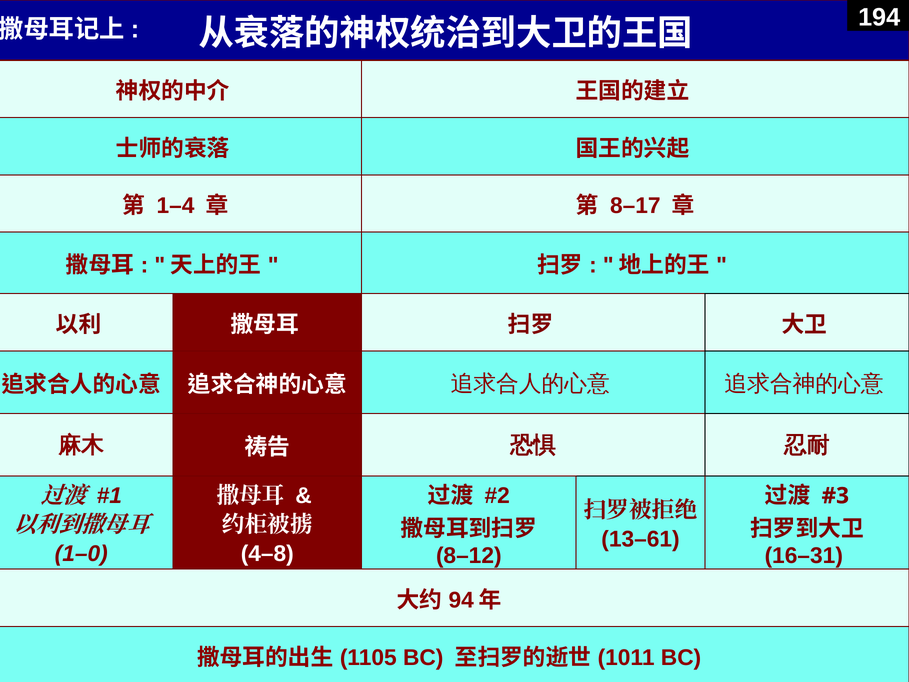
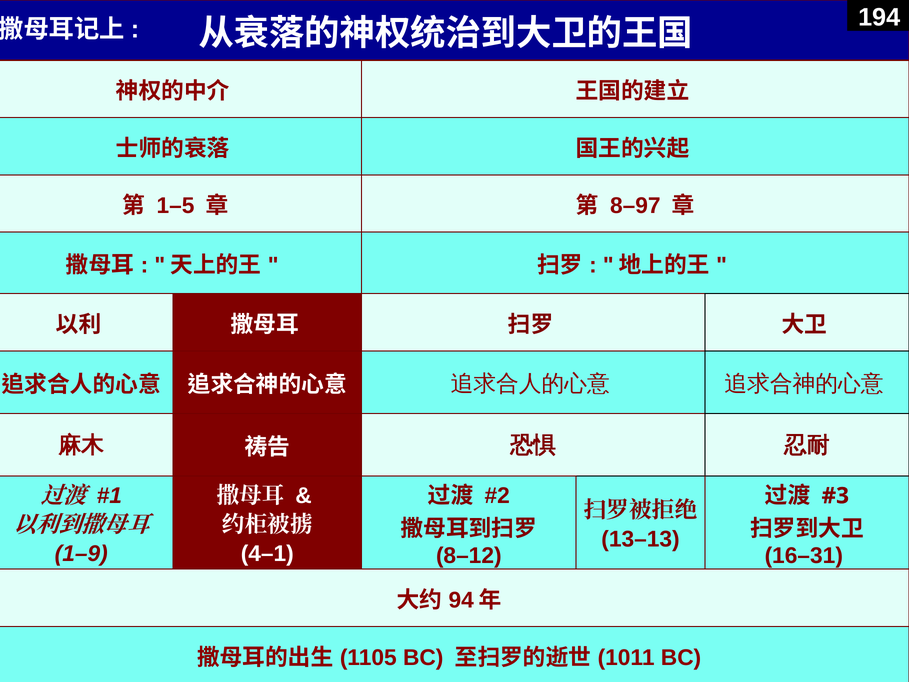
1–4: 1–4 -> 1–5 (176, 206)
8–17: 8–17 -> 8–97 (635, 206)
13–61: 13–61 -> 13–13 (641, 539)
1–0: 1–0 -> 1–9 (81, 554)
4–8: 4–8 -> 4–1 (267, 554)
